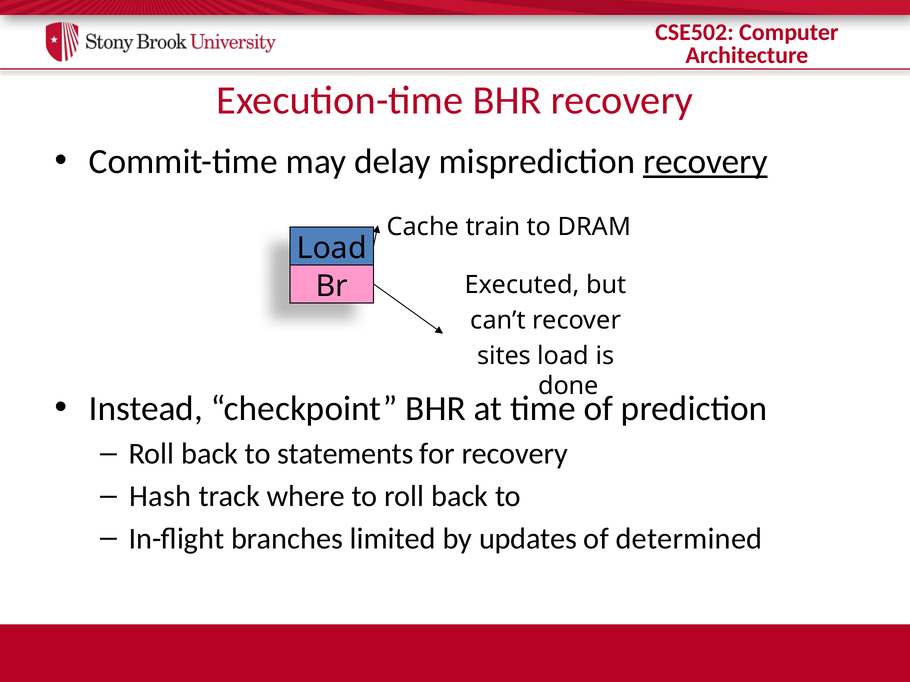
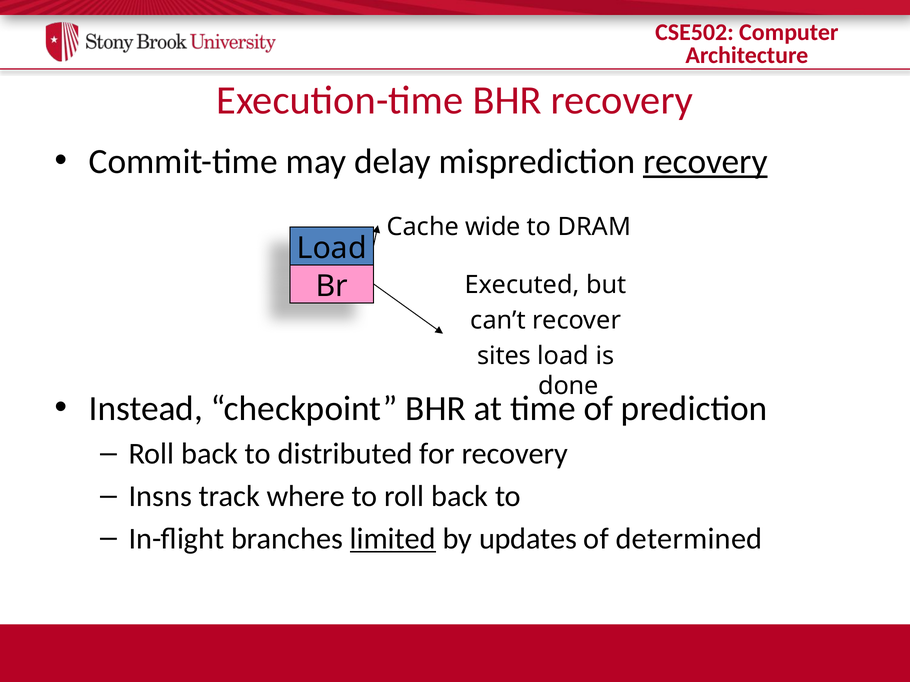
train: train -> wide (493, 227)
statements: statements -> distributed (345, 454)
Hash: Hash -> Insns (160, 497)
limited underline: none -> present (393, 539)
